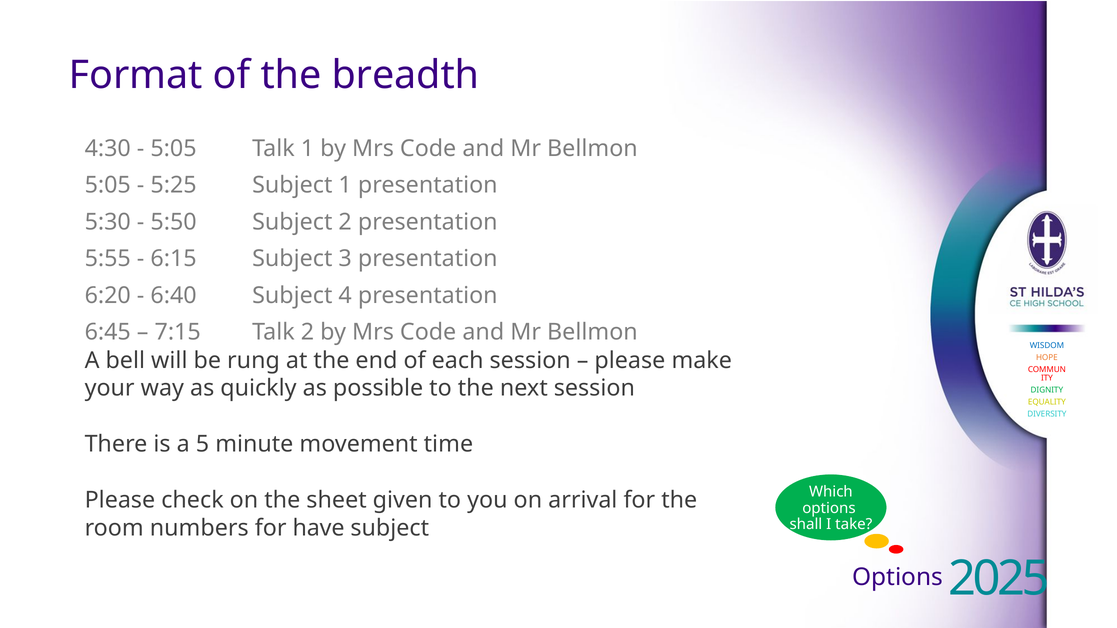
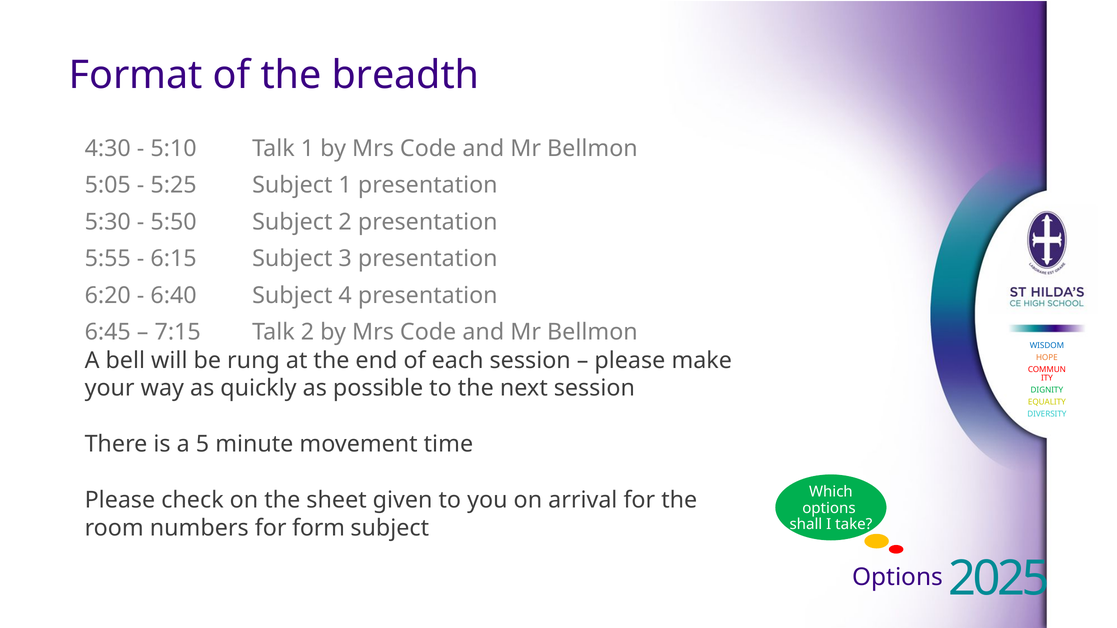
5:05: 5:05 -> 5:10 (174, 149)
have: have -> form (319, 528)
